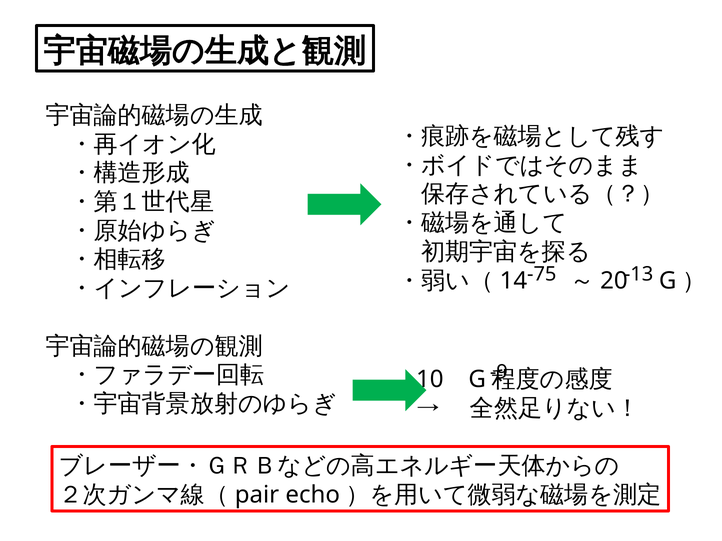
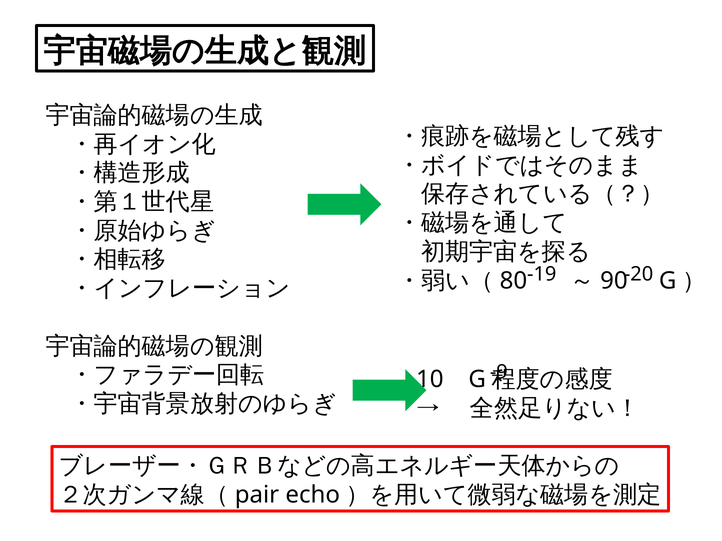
-75: -75 -> -19 (542, 274)
-13: -13 -> -20 (639, 275)
14: 14 -> 80 (513, 281)
20: 20 -> 90 (614, 281)
